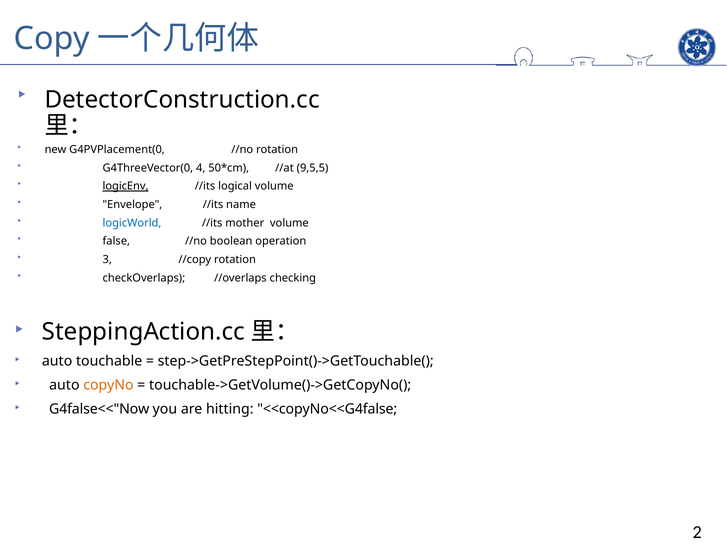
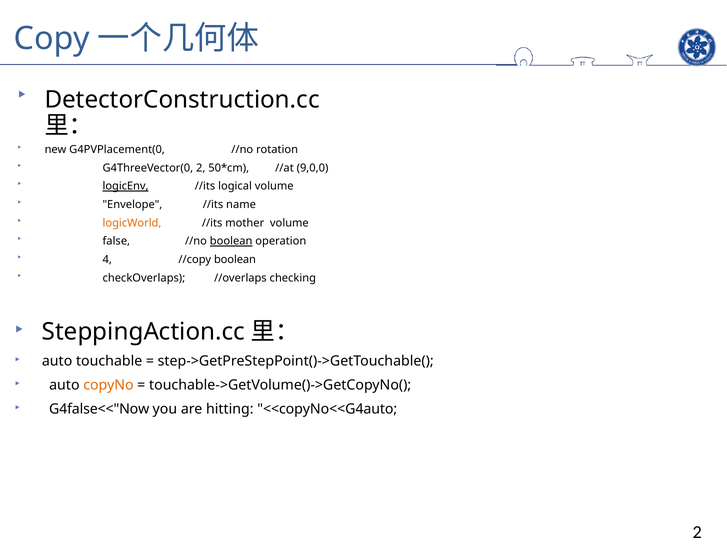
G4ThreeVector(0 4: 4 -> 2 (201, 168)
9,5,5: 9,5,5 -> 9,0,0 (313, 168)
logicWorld colour: blue -> orange (132, 223)
boolean underline: none -> present (231, 241)
3: 3 -> 4 (107, 260)
//copy rotation: rotation -> boolean (235, 260)
<<copyNo<<G4false: <<copyNo<<G4false -> <<copyNo<<G4auto (327, 409)
